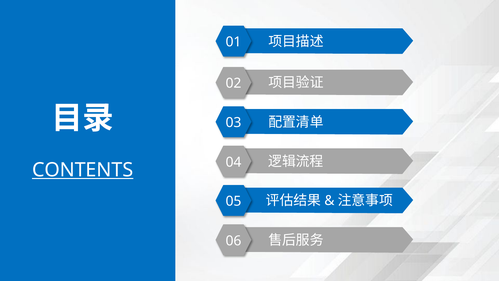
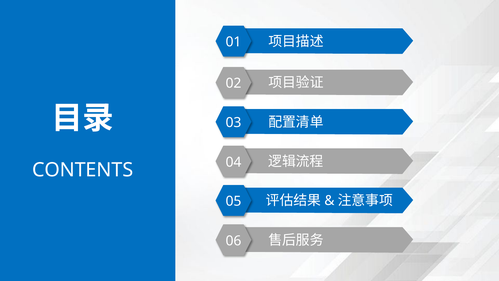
CONTENTS underline: present -> none (83, 170)
